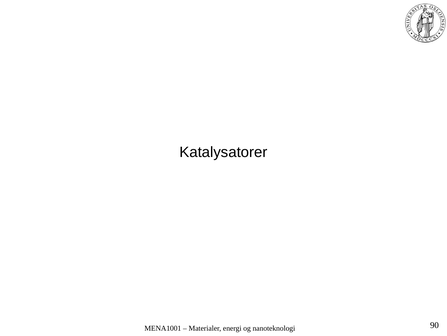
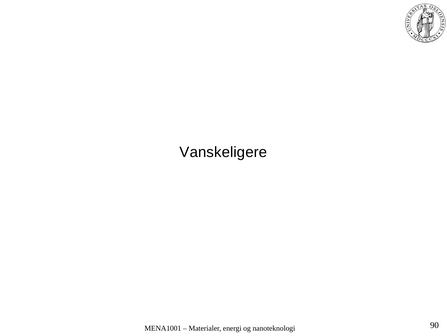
Katalysatorer: Katalysatorer -> Vanskeligere (223, 152)
